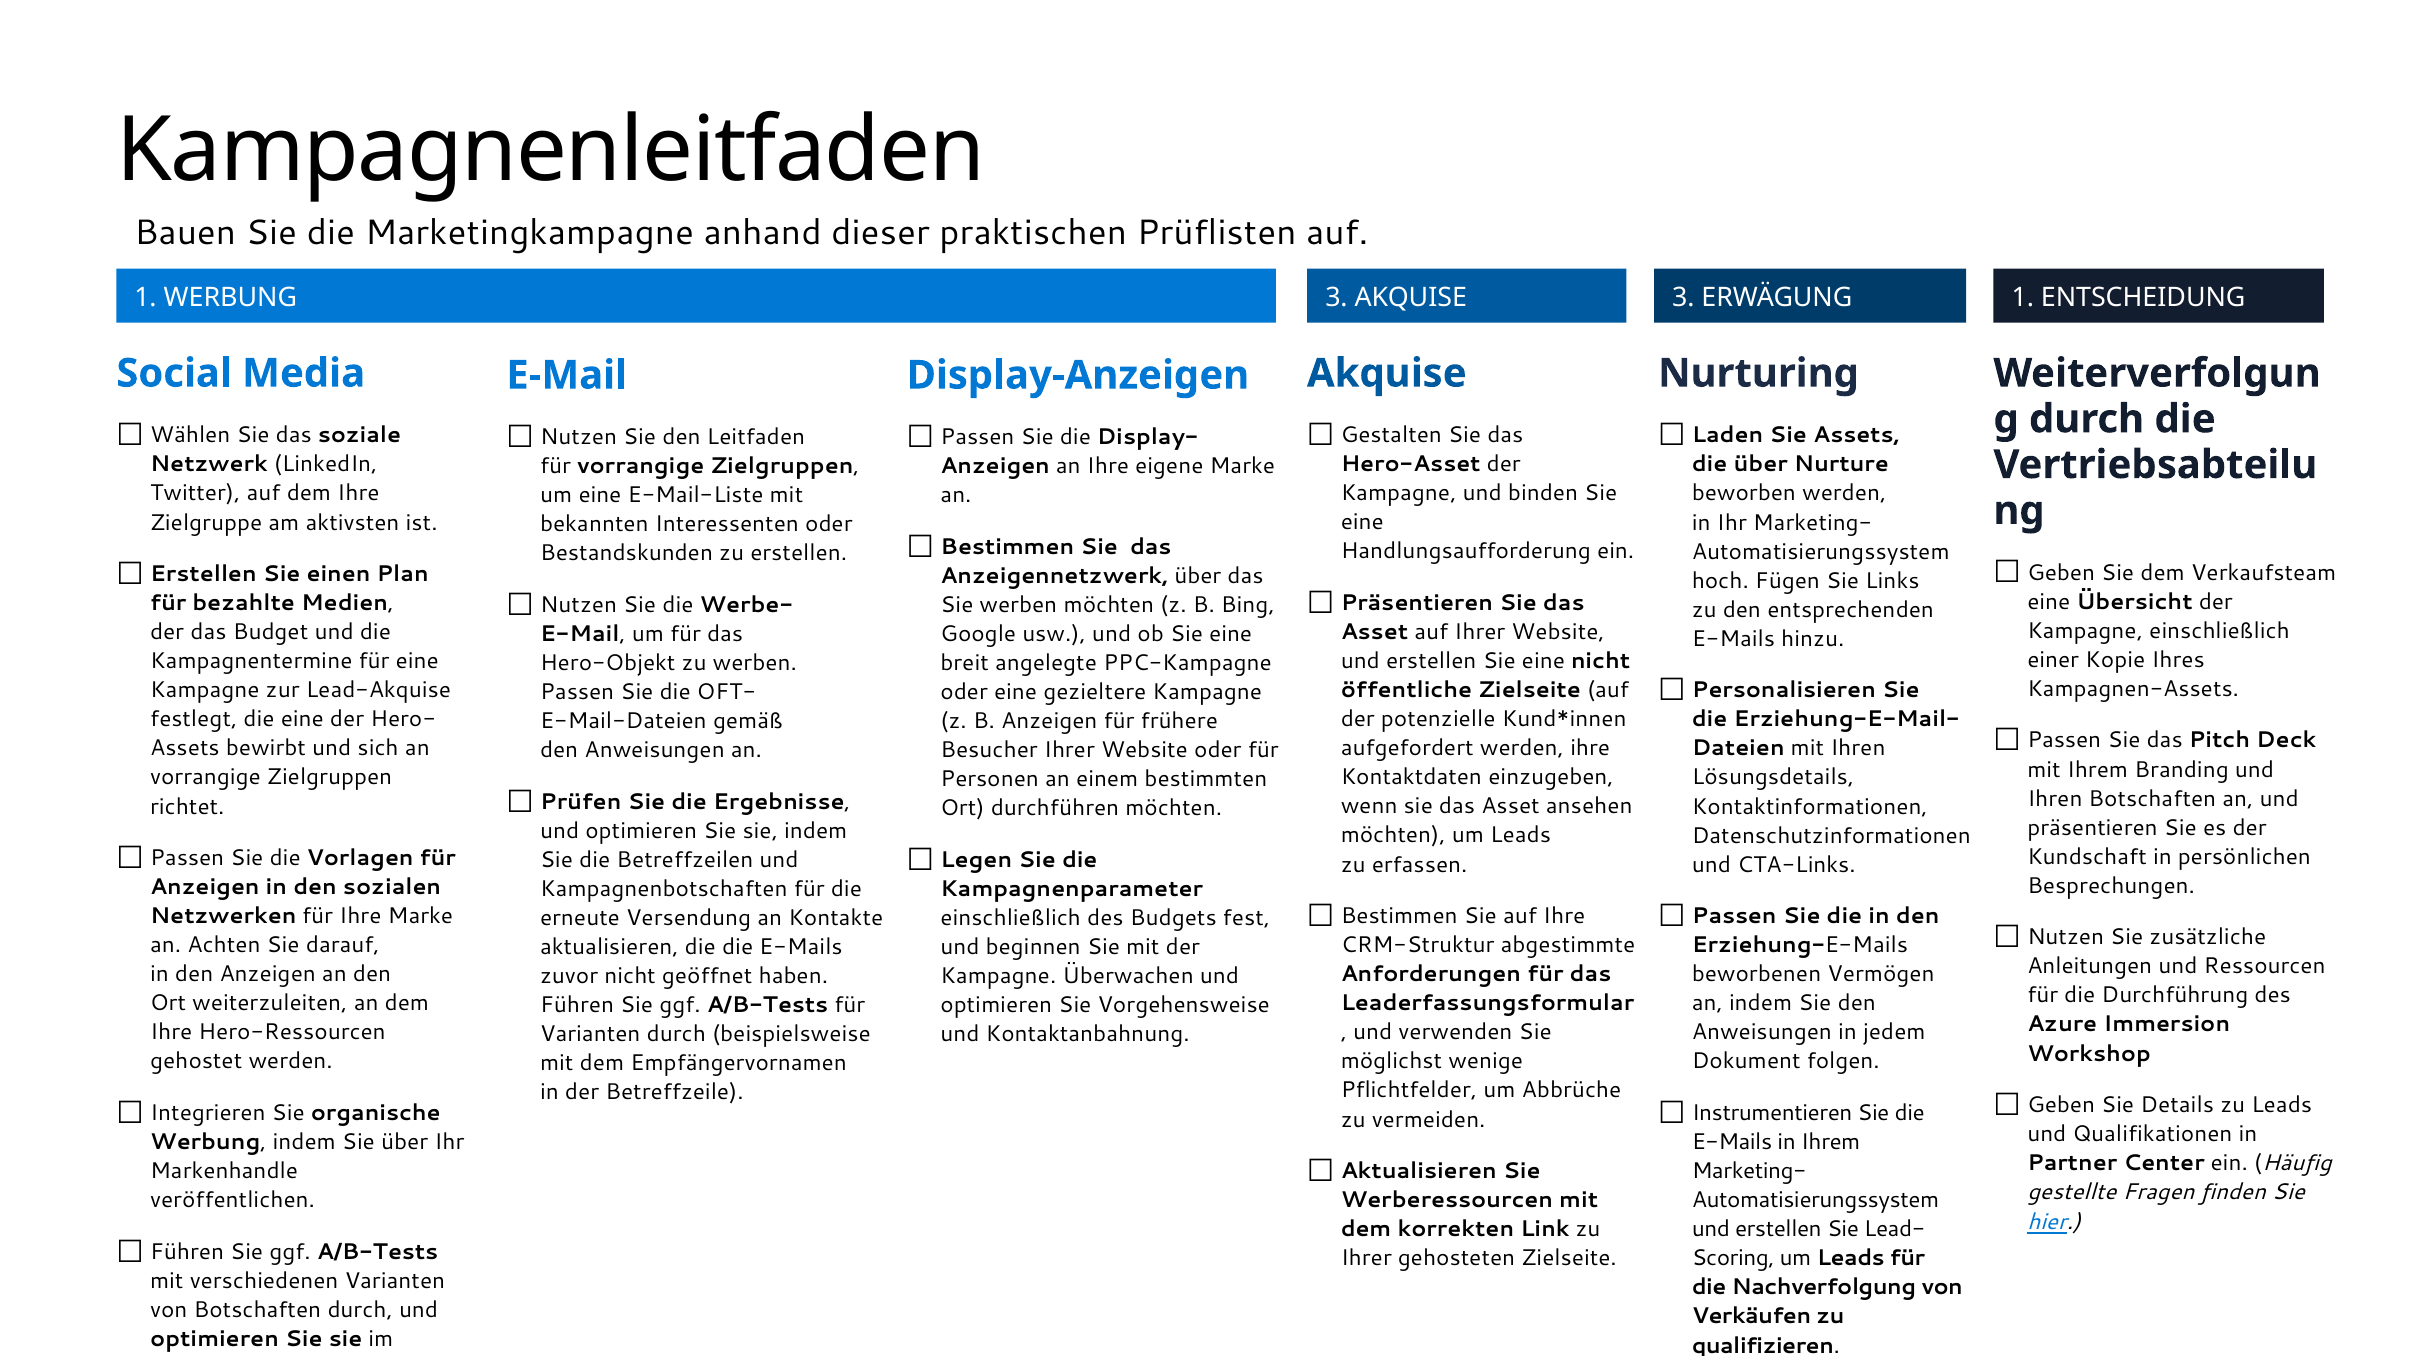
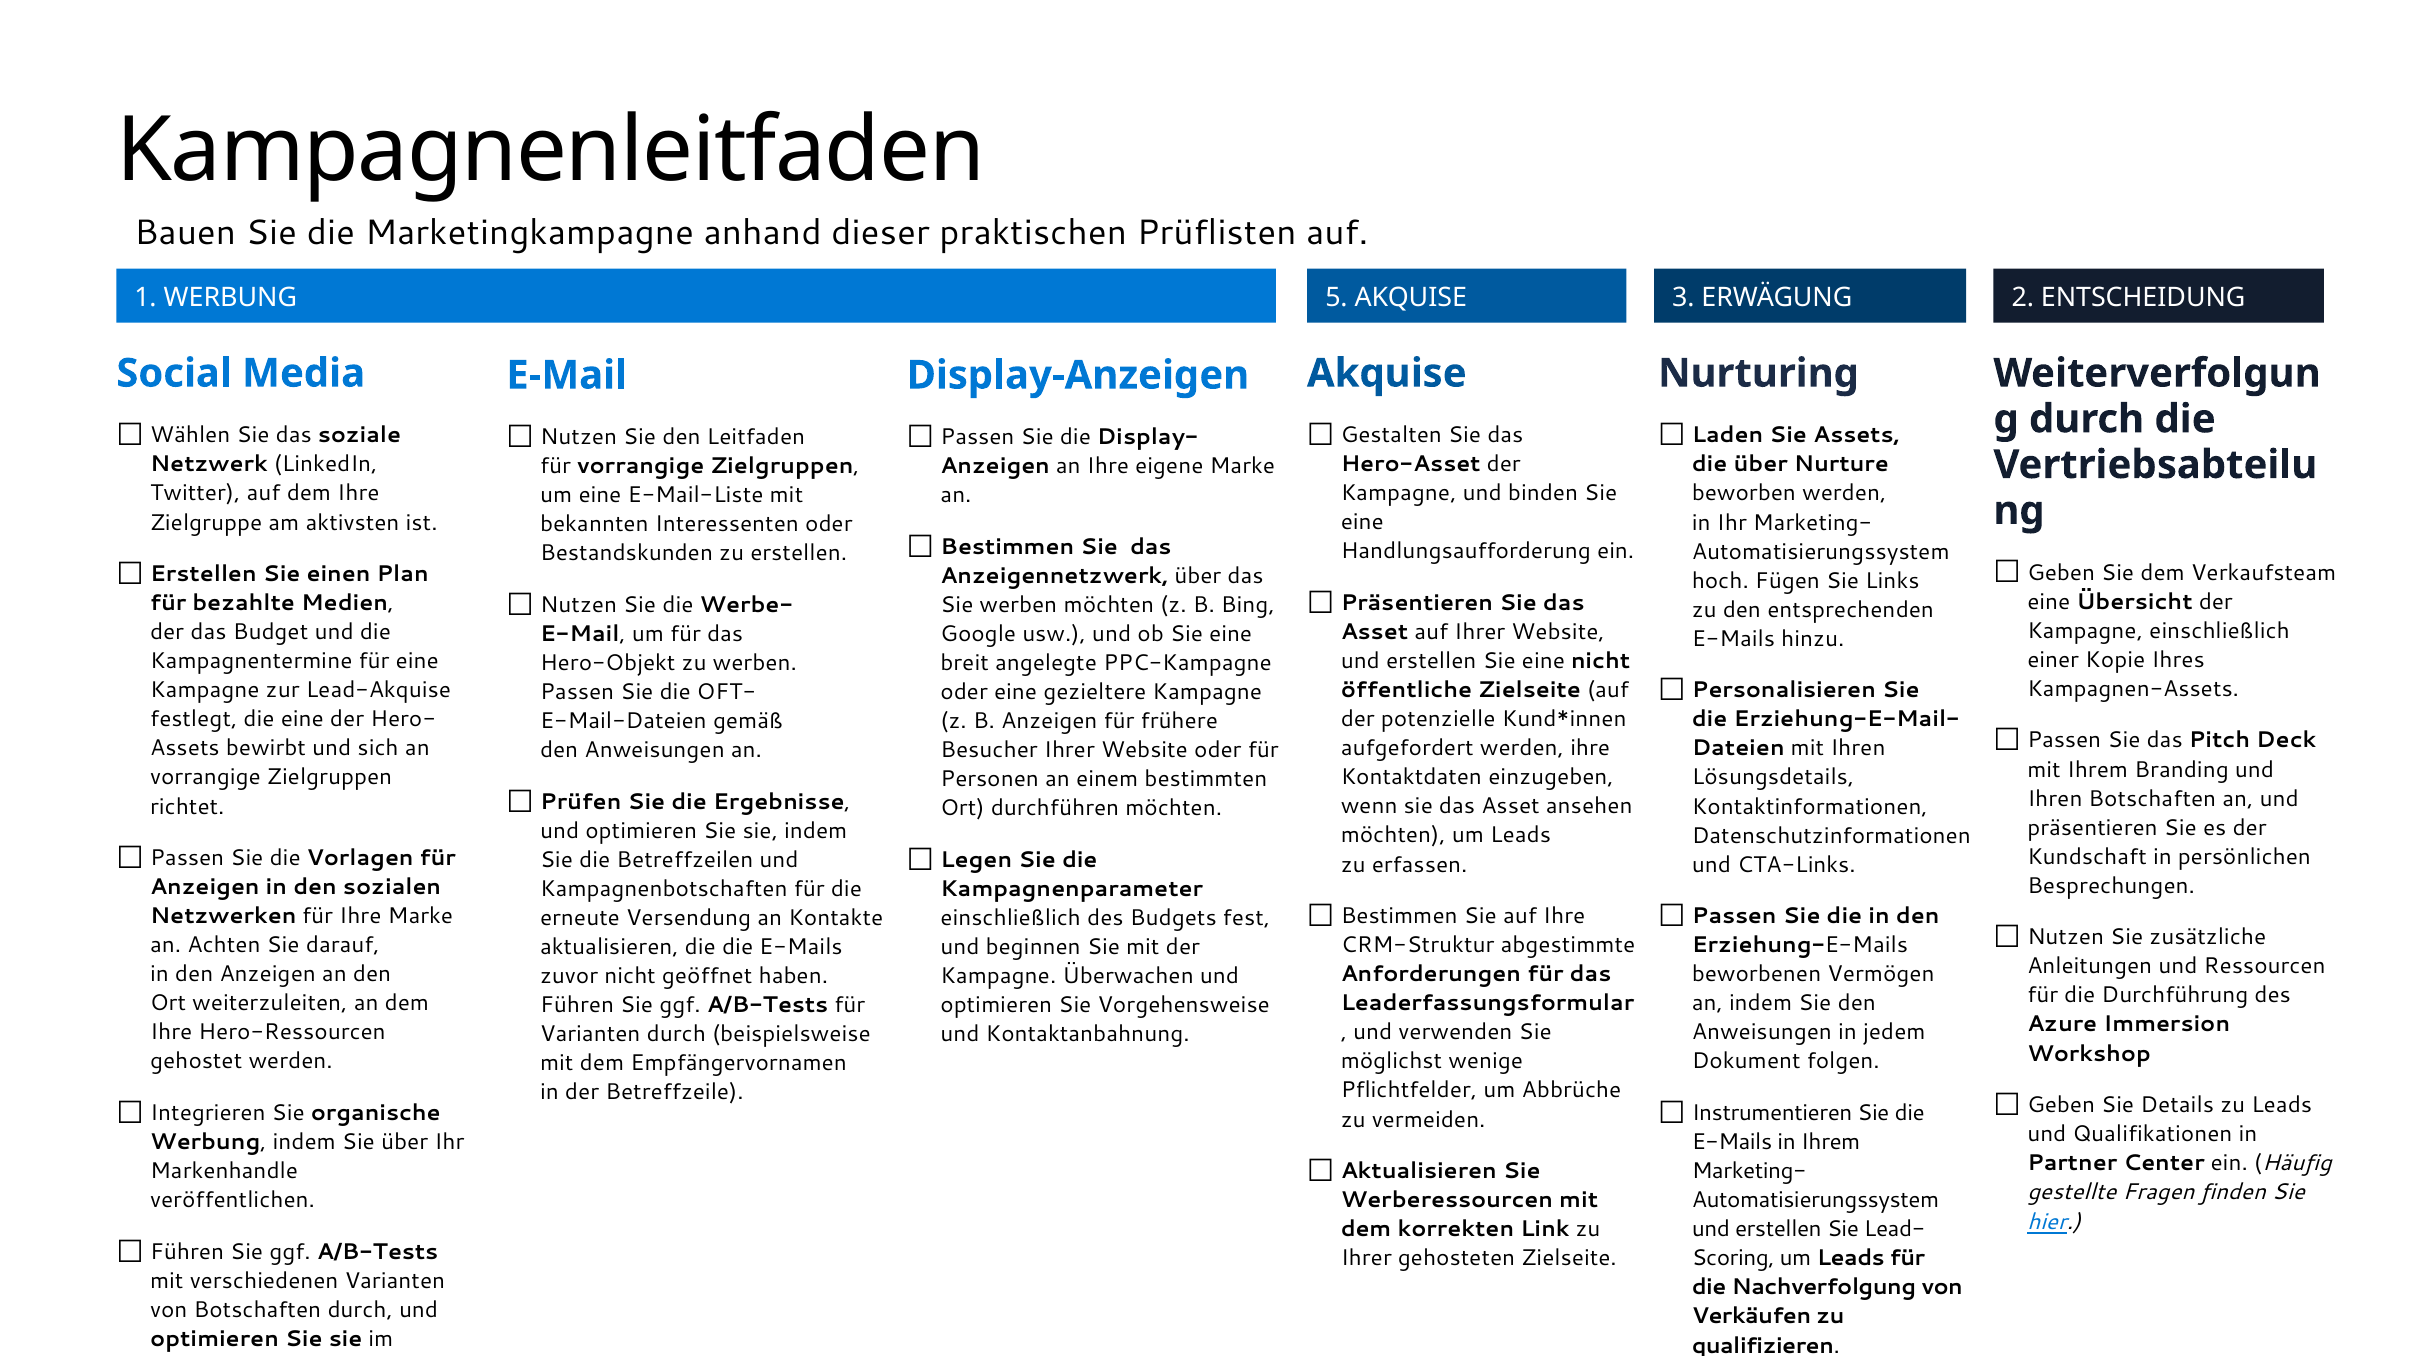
WERBUNG 3: 3 -> 5 (1336, 298)
ERWÄGUNG 1: 1 -> 2 (2023, 298)
